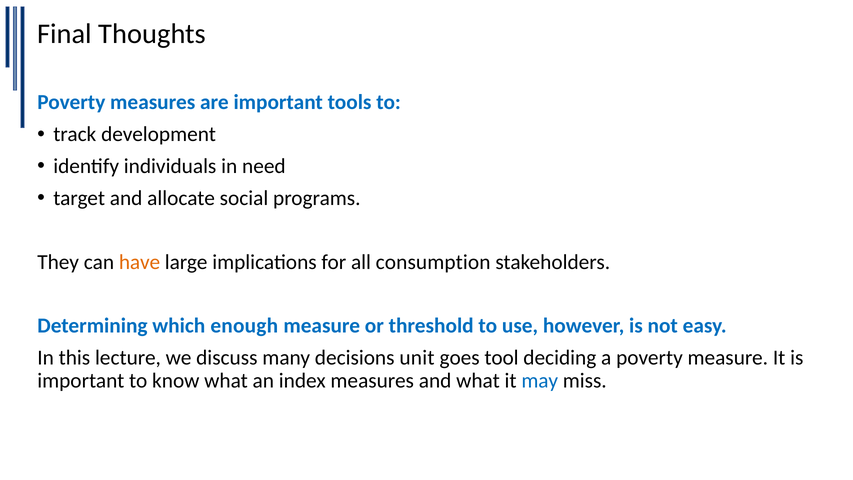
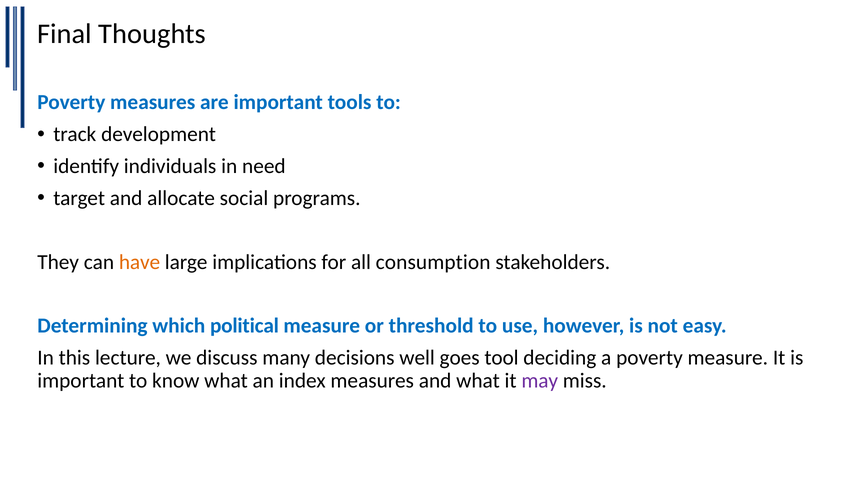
enough: enough -> political (244, 326)
unit: unit -> well (417, 358)
may colour: blue -> purple (540, 381)
